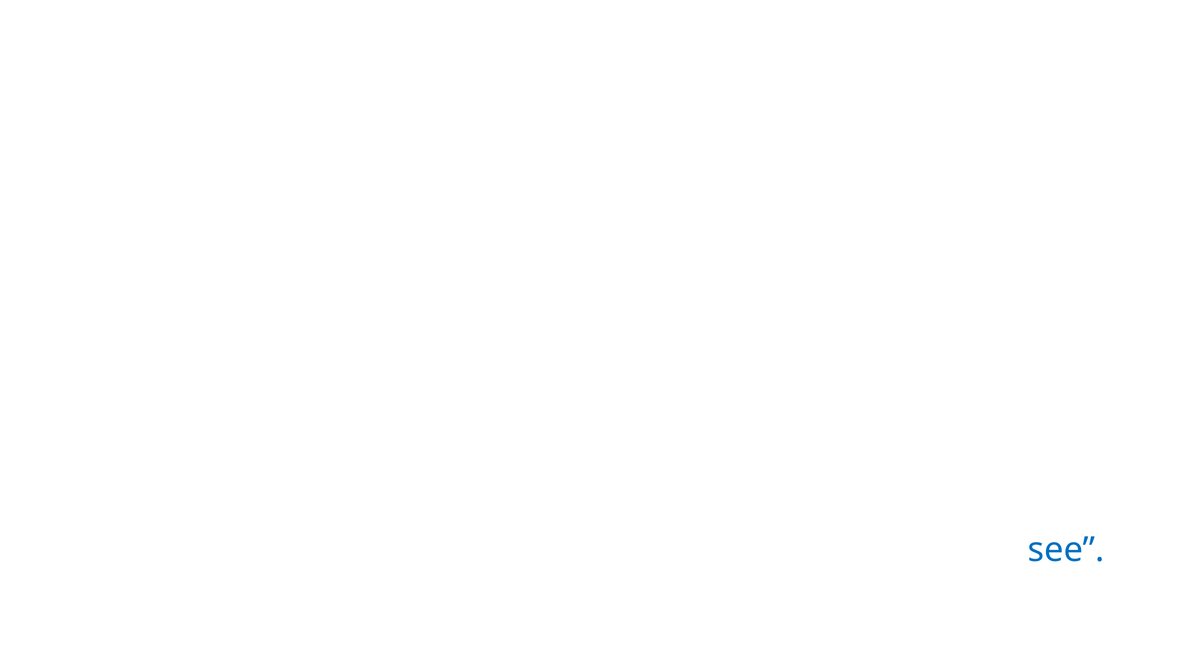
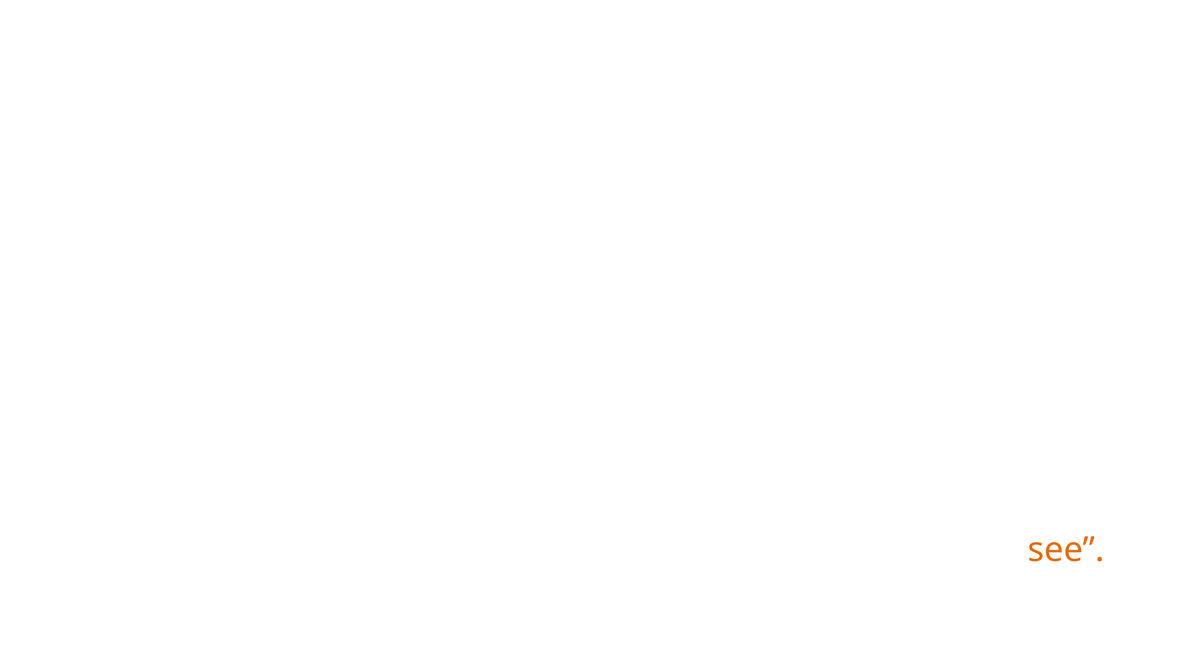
see colour: blue -> orange (1066, 550)
